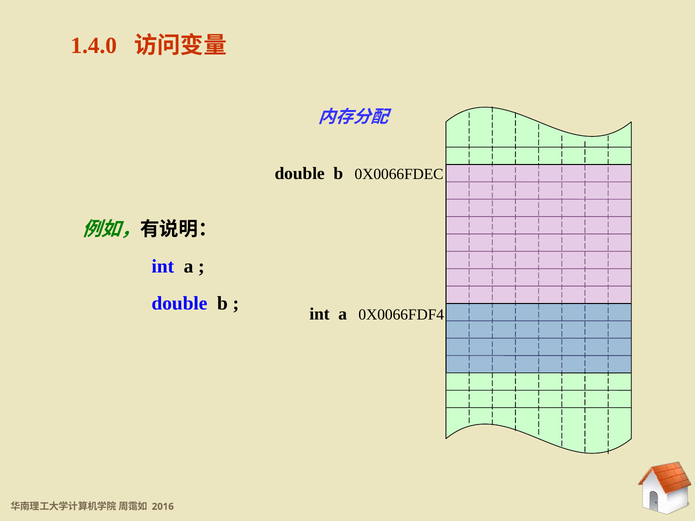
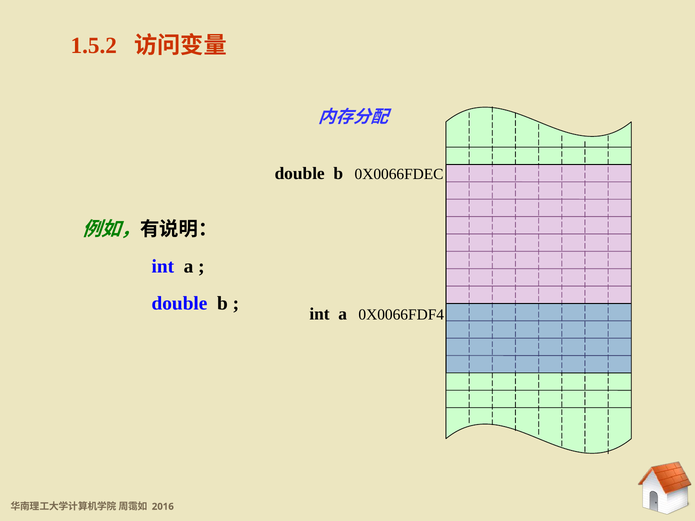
1.4.0: 1.4.0 -> 1.5.2 (94, 46)
